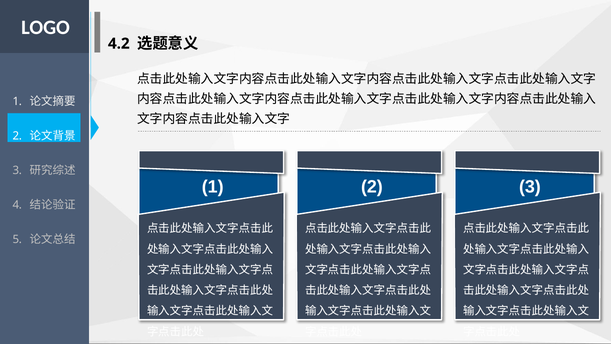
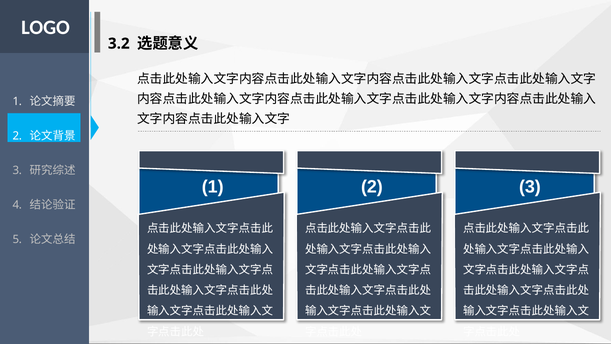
4.2: 4.2 -> 3.2 (119, 44)
